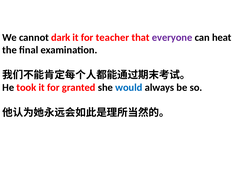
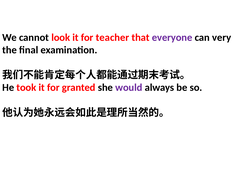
dark: dark -> look (61, 38)
heat: heat -> very (222, 38)
would colour: blue -> purple (129, 88)
